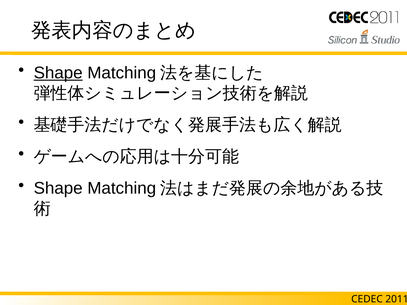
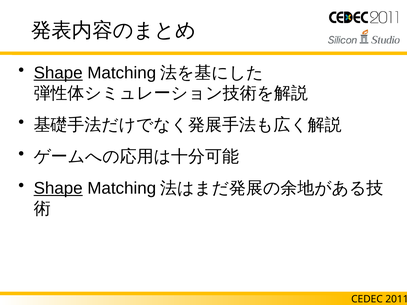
Shape underline: none -> present (58, 188)
